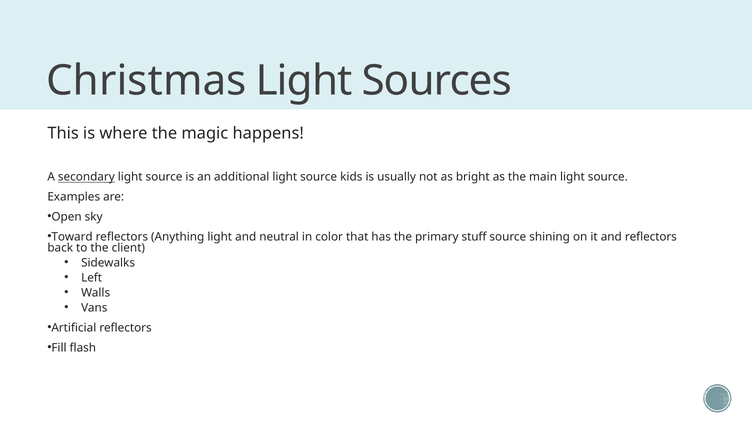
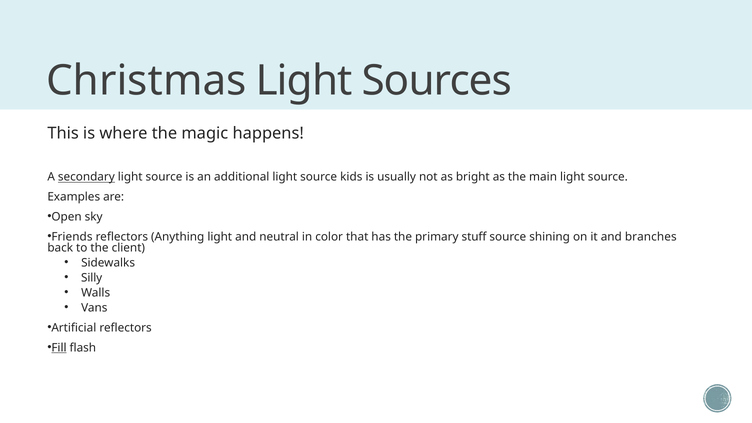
Toward: Toward -> Friends (72, 237)
and reflectors: reflectors -> branches (651, 237)
Left: Left -> Silly (92, 278)
Fill underline: none -> present (59, 348)
